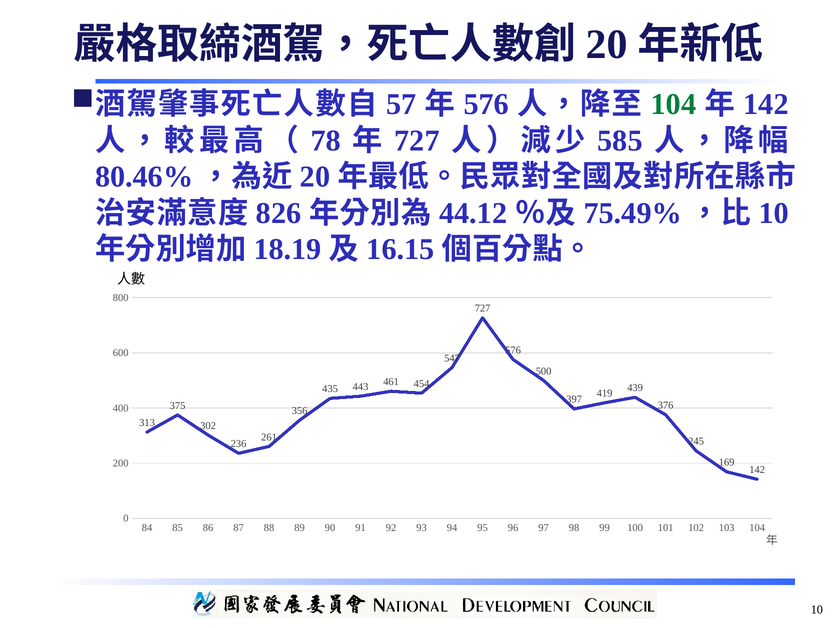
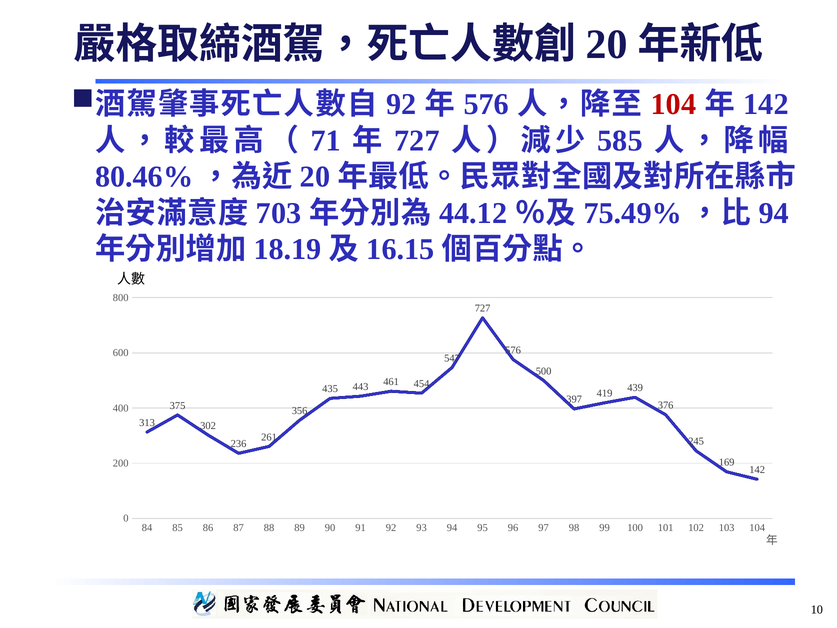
57: 57 -> 92 (401, 104)
104 colour: green -> red (673, 104)
78: 78 -> 71 (326, 141)
826: 826 -> 703 (279, 213)
10: 10 -> 94 (774, 213)
